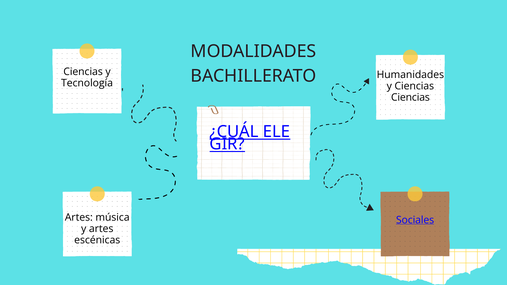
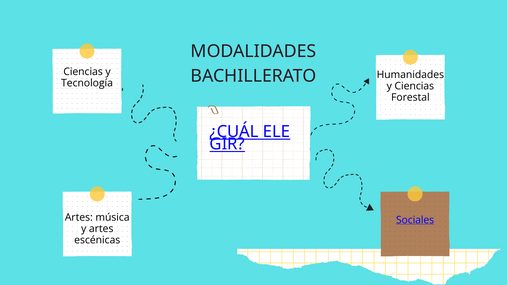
Ciencias: Ciencias -> Forestal (410, 97)
